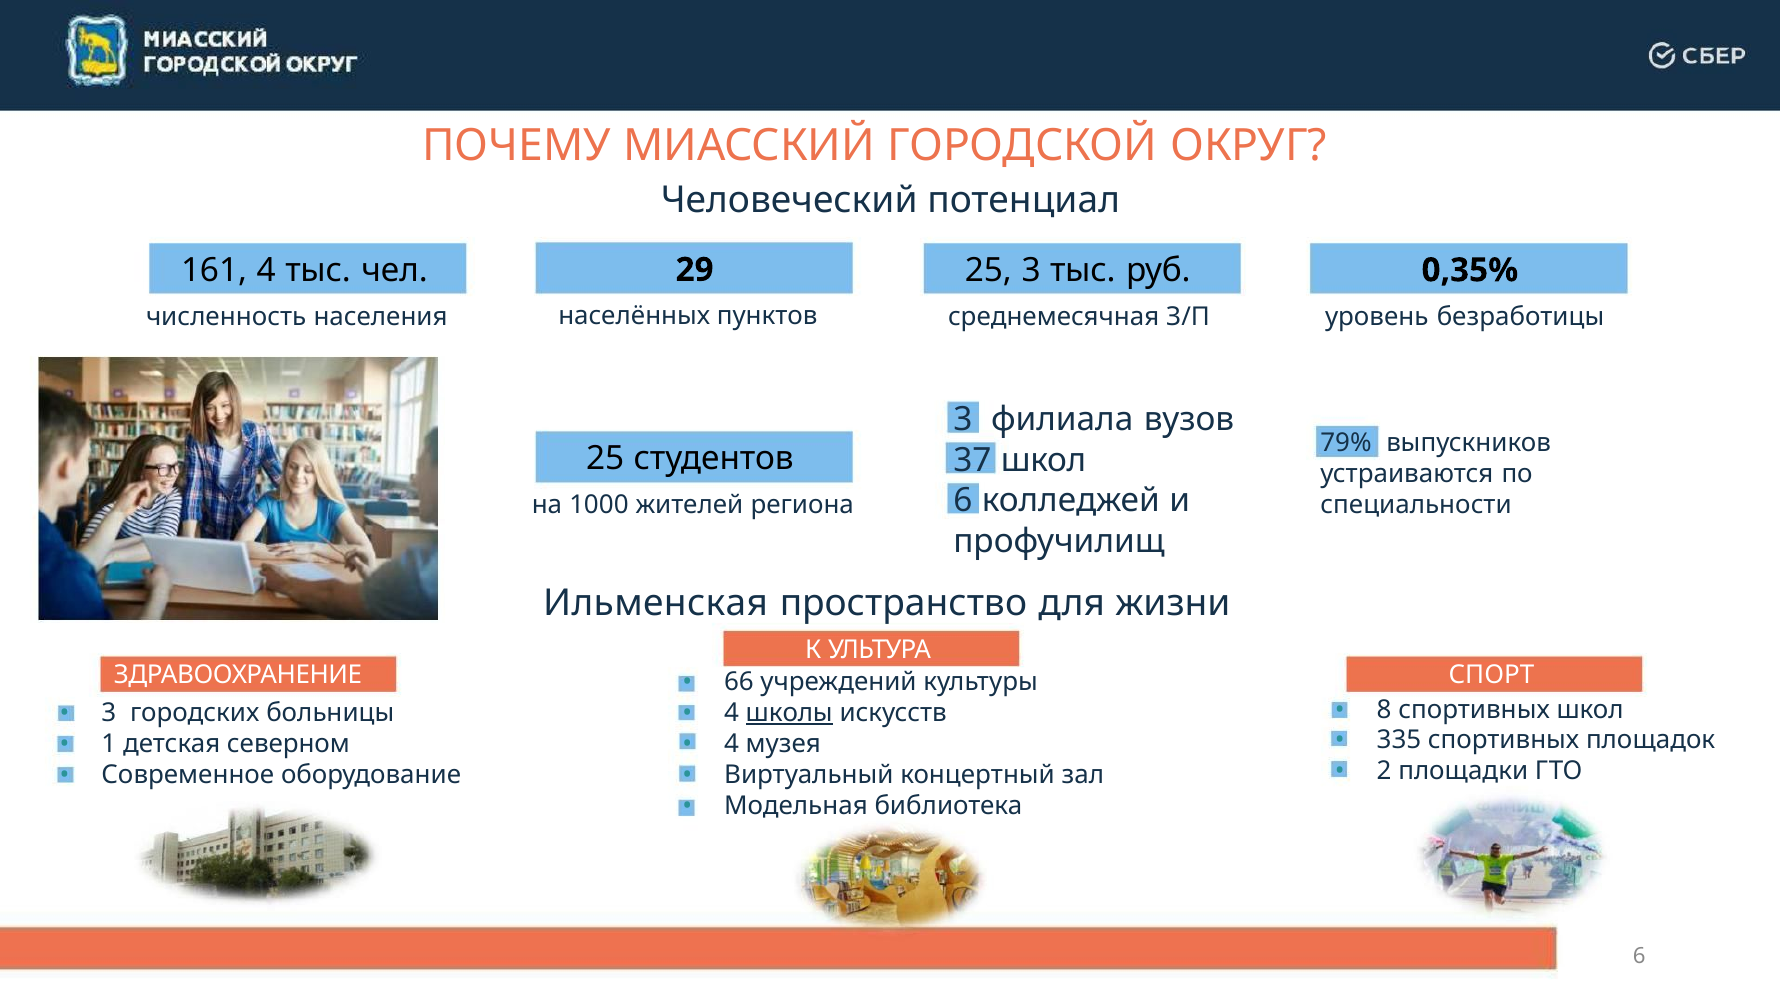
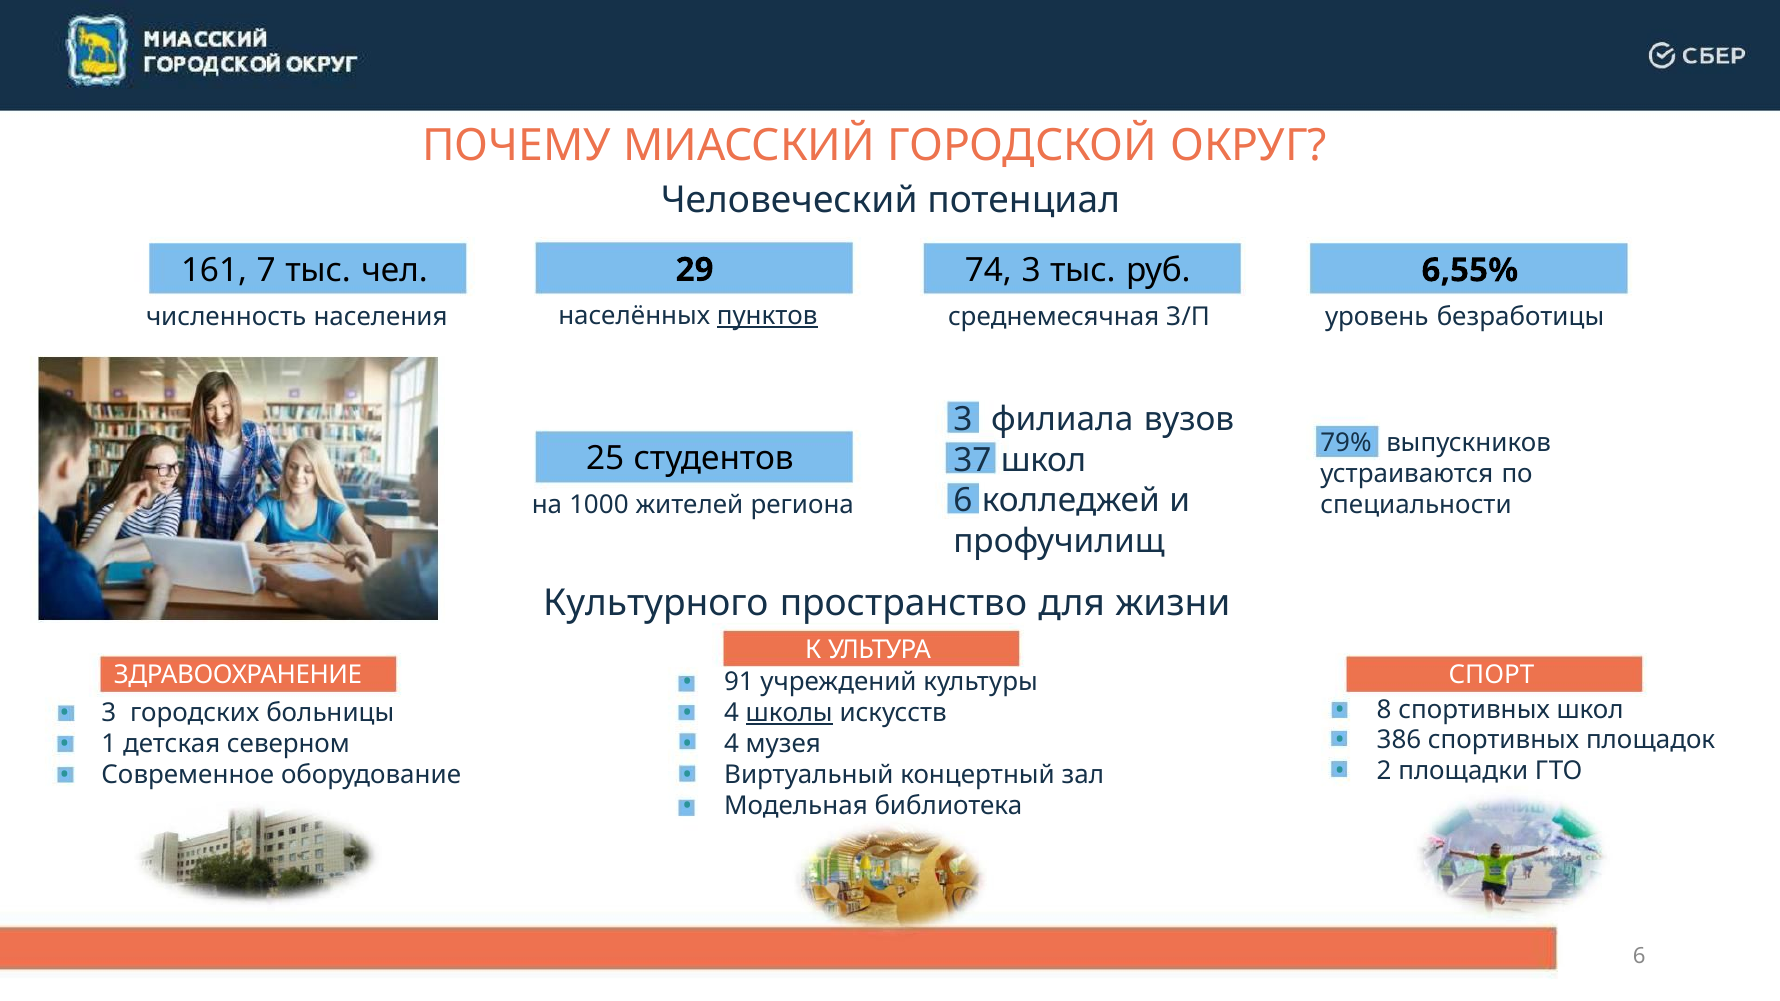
161 4: 4 -> 7 (266, 270)
29 25: 25 -> 74 (988, 270)
0,35%: 0,35% -> 6,55% (1470, 270)
пунктов underline: none -> present (767, 316)
Ильменская: Ильменская -> Культурного (656, 604)
66: 66 -> 91 (739, 682)
335: 335 -> 386 (1399, 740)
